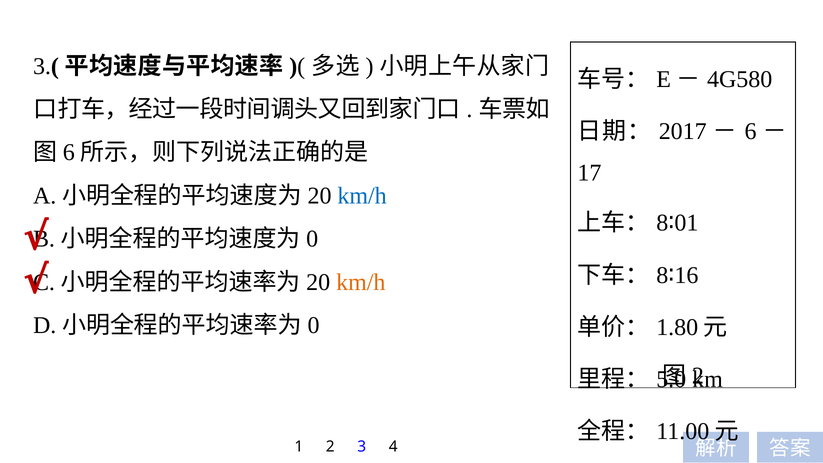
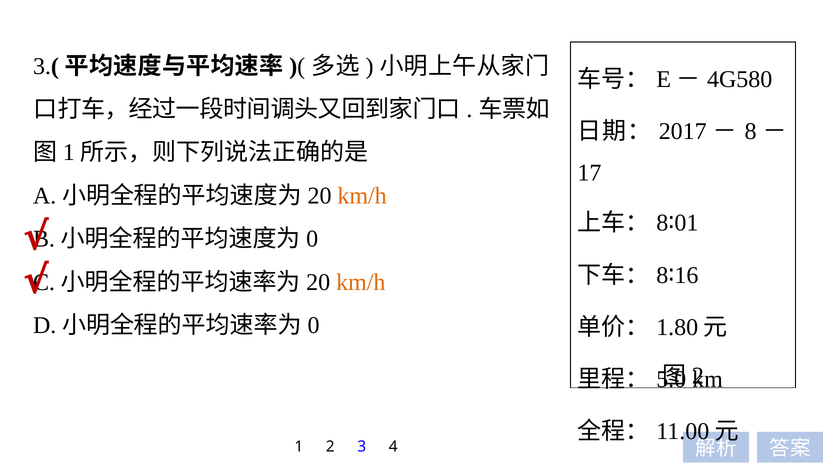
6: 6 -> 8 (751, 131)
6: 6 -> 1 (69, 153)
km/h colour: blue -> orange (362, 196)
